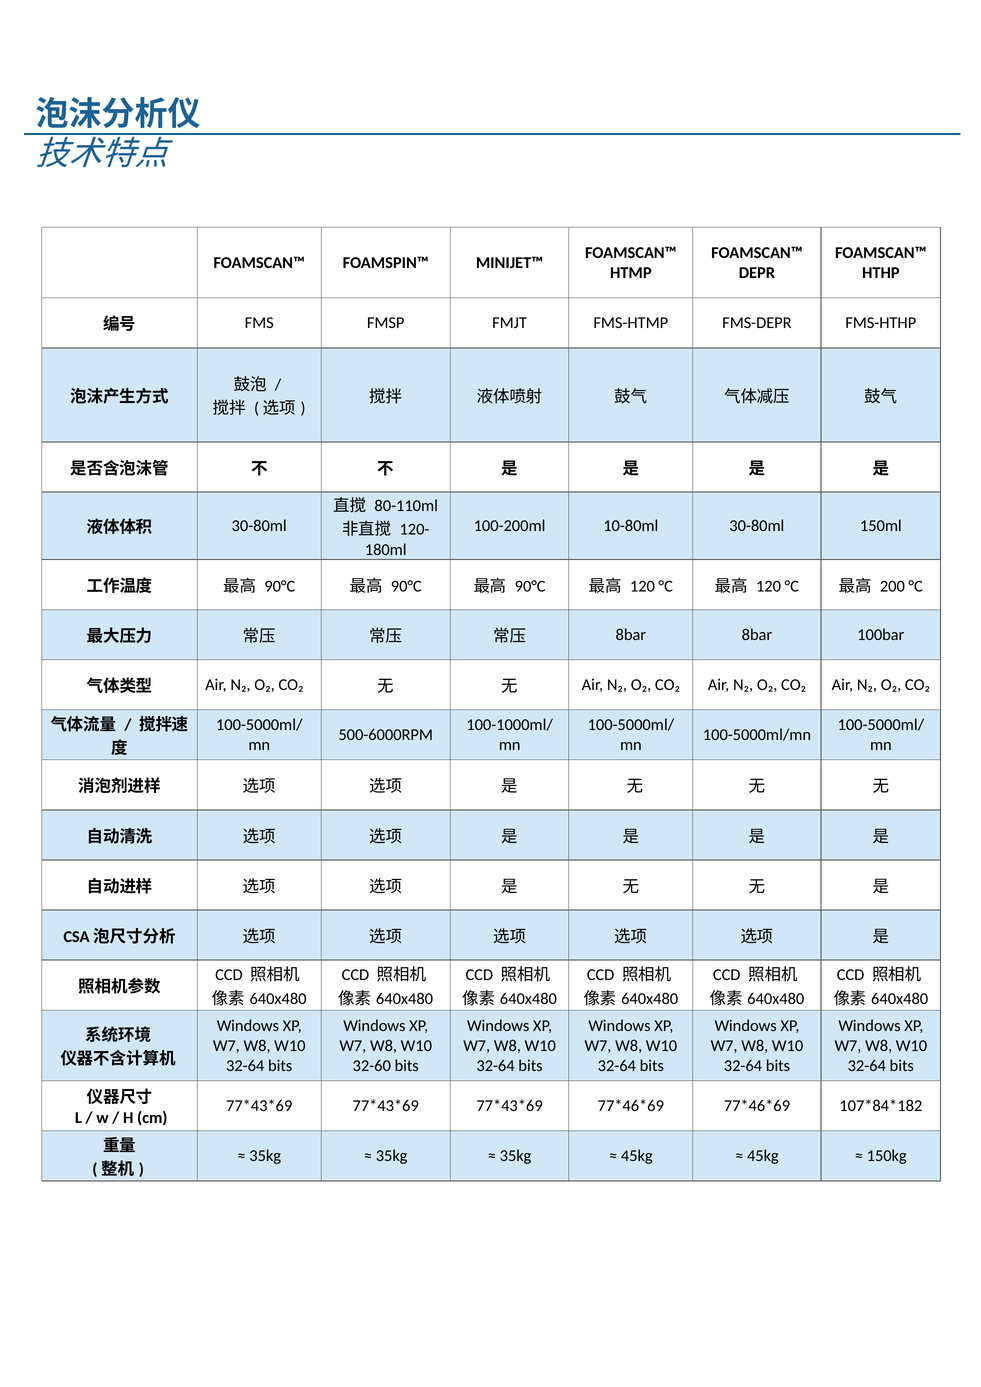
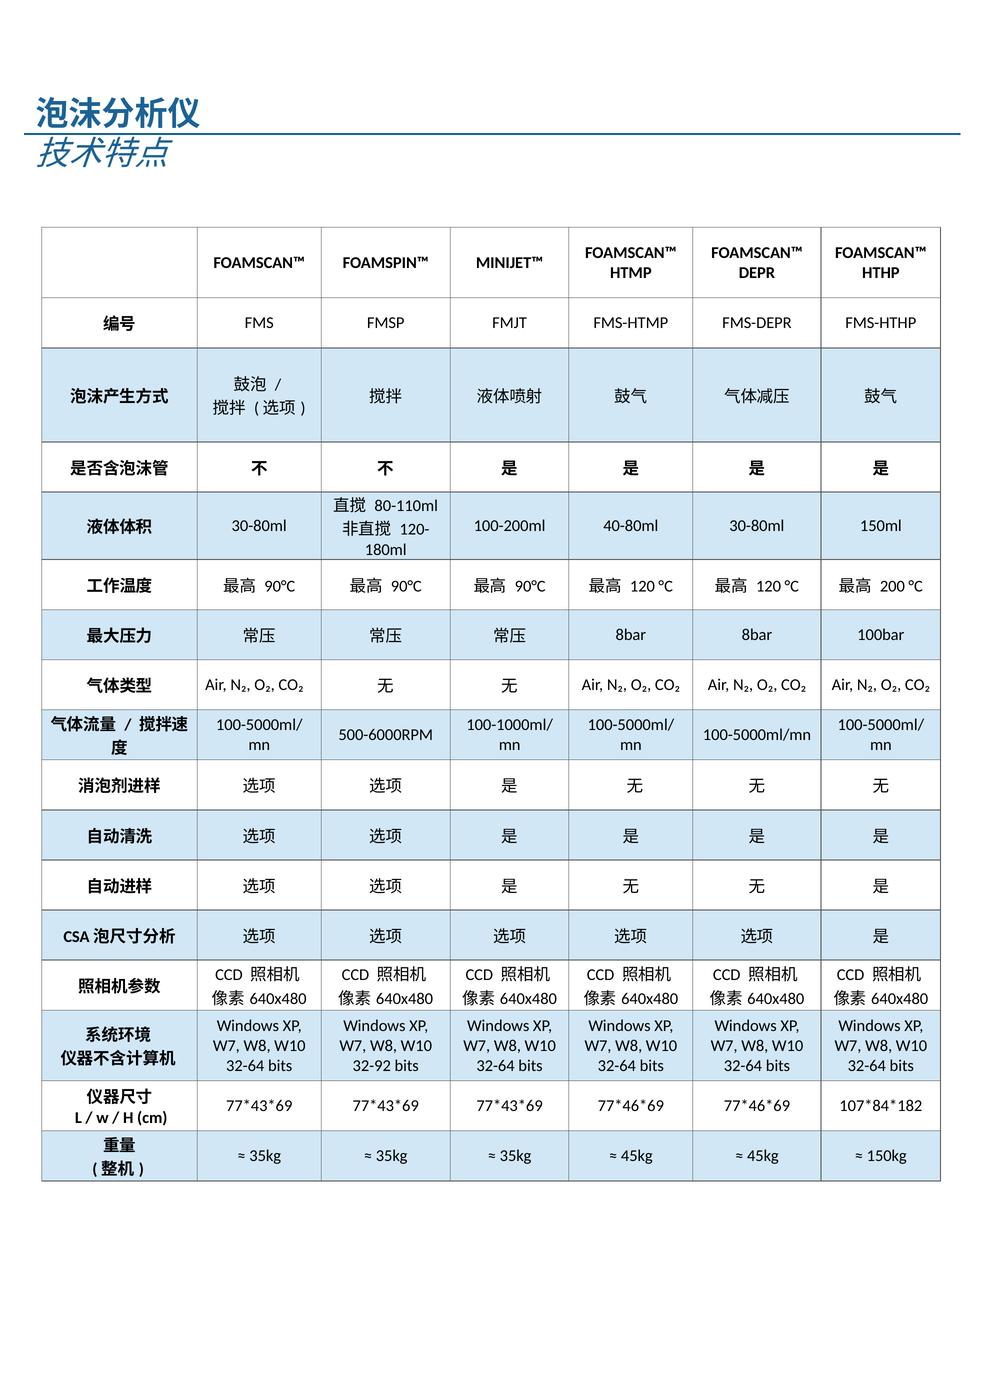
10-80ml: 10-80ml -> 40-80ml (631, 526)
32-60: 32-60 -> 32-92 (372, 1066)
